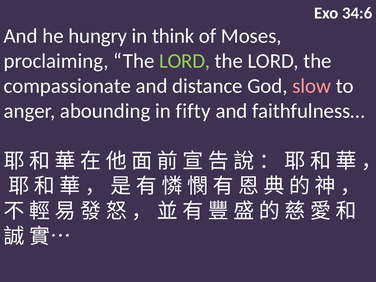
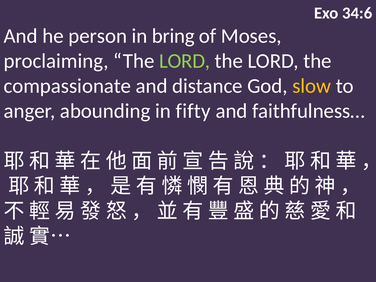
hungry: hungry -> person (98, 36)
think: think -> bring (173, 36)
slow colour: pink -> yellow (312, 86)
